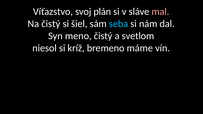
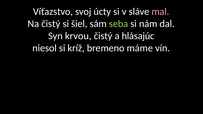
plán: plán -> úcty (102, 12)
seba colour: light blue -> light green (119, 24)
meno: meno -> krvou (78, 36)
svetlom: svetlom -> hlásajúc (138, 36)
